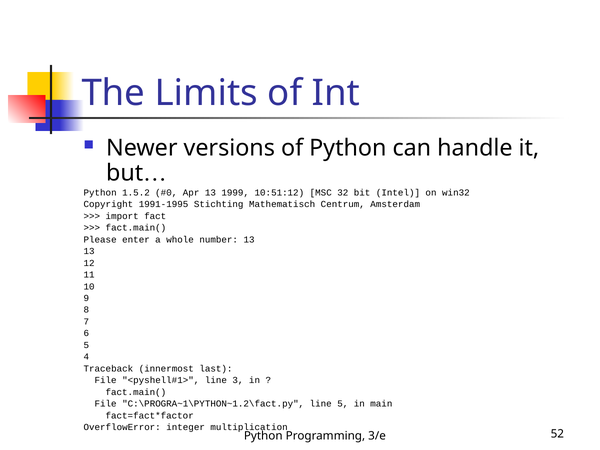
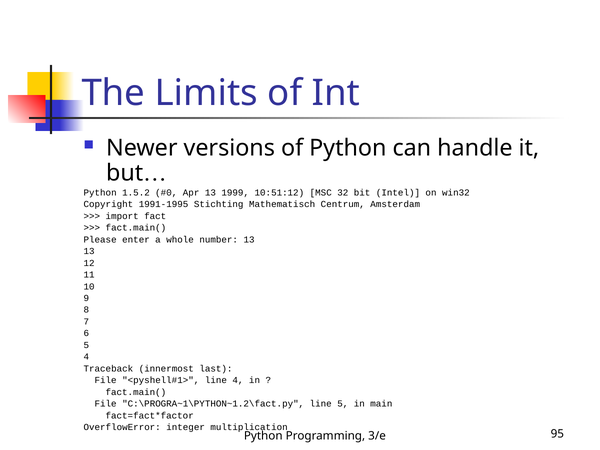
line 3: 3 -> 4 (238, 380)
52: 52 -> 95 (557, 434)
